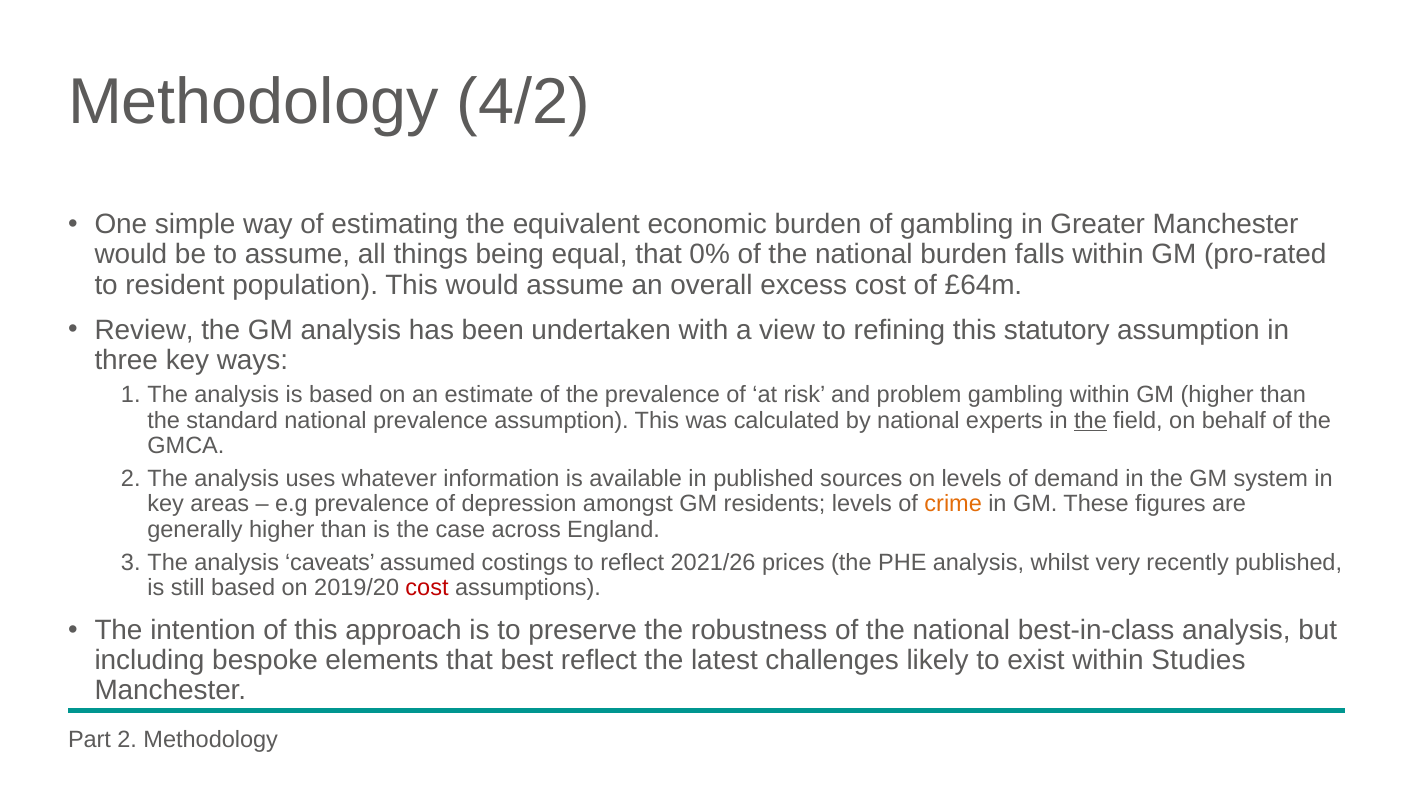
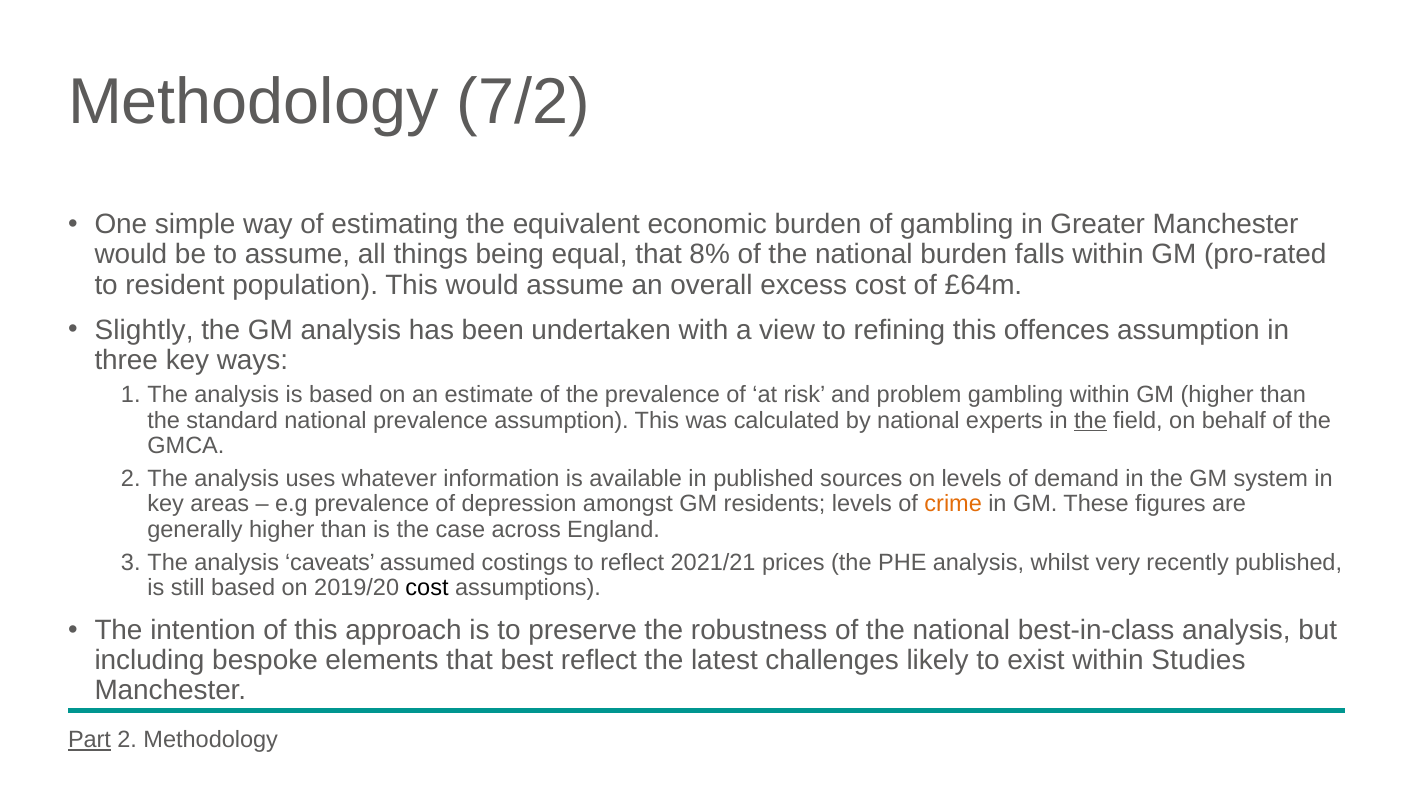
4/2: 4/2 -> 7/2 (523, 102)
0%: 0% -> 8% (710, 255)
Review: Review -> Slightly (144, 330)
statutory: statutory -> offences (1057, 330)
2021/26: 2021/26 -> 2021/21 (713, 562)
cost colour: red -> black (427, 588)
Part underline: none -> present (89, 740)
